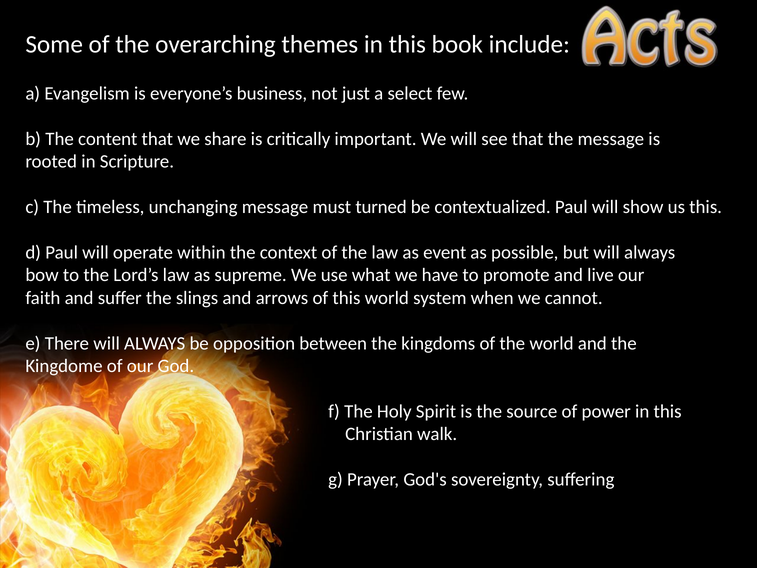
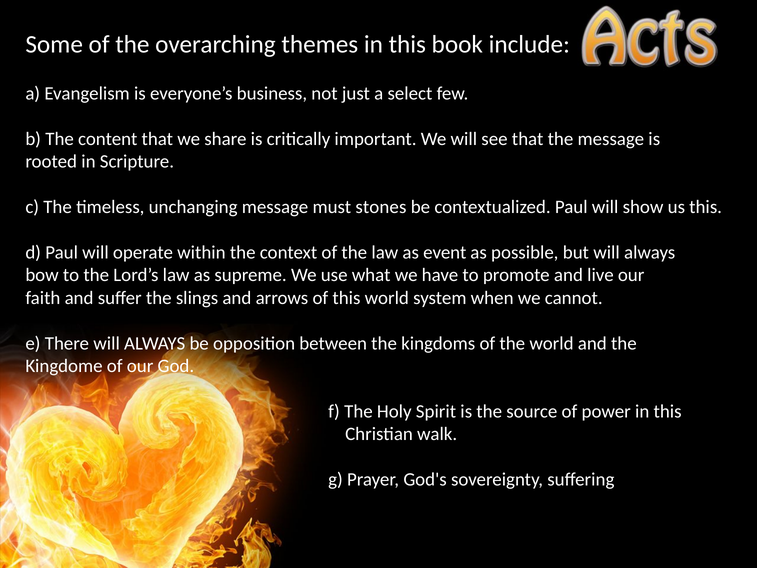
turned: turned -> stones (381, 207)
